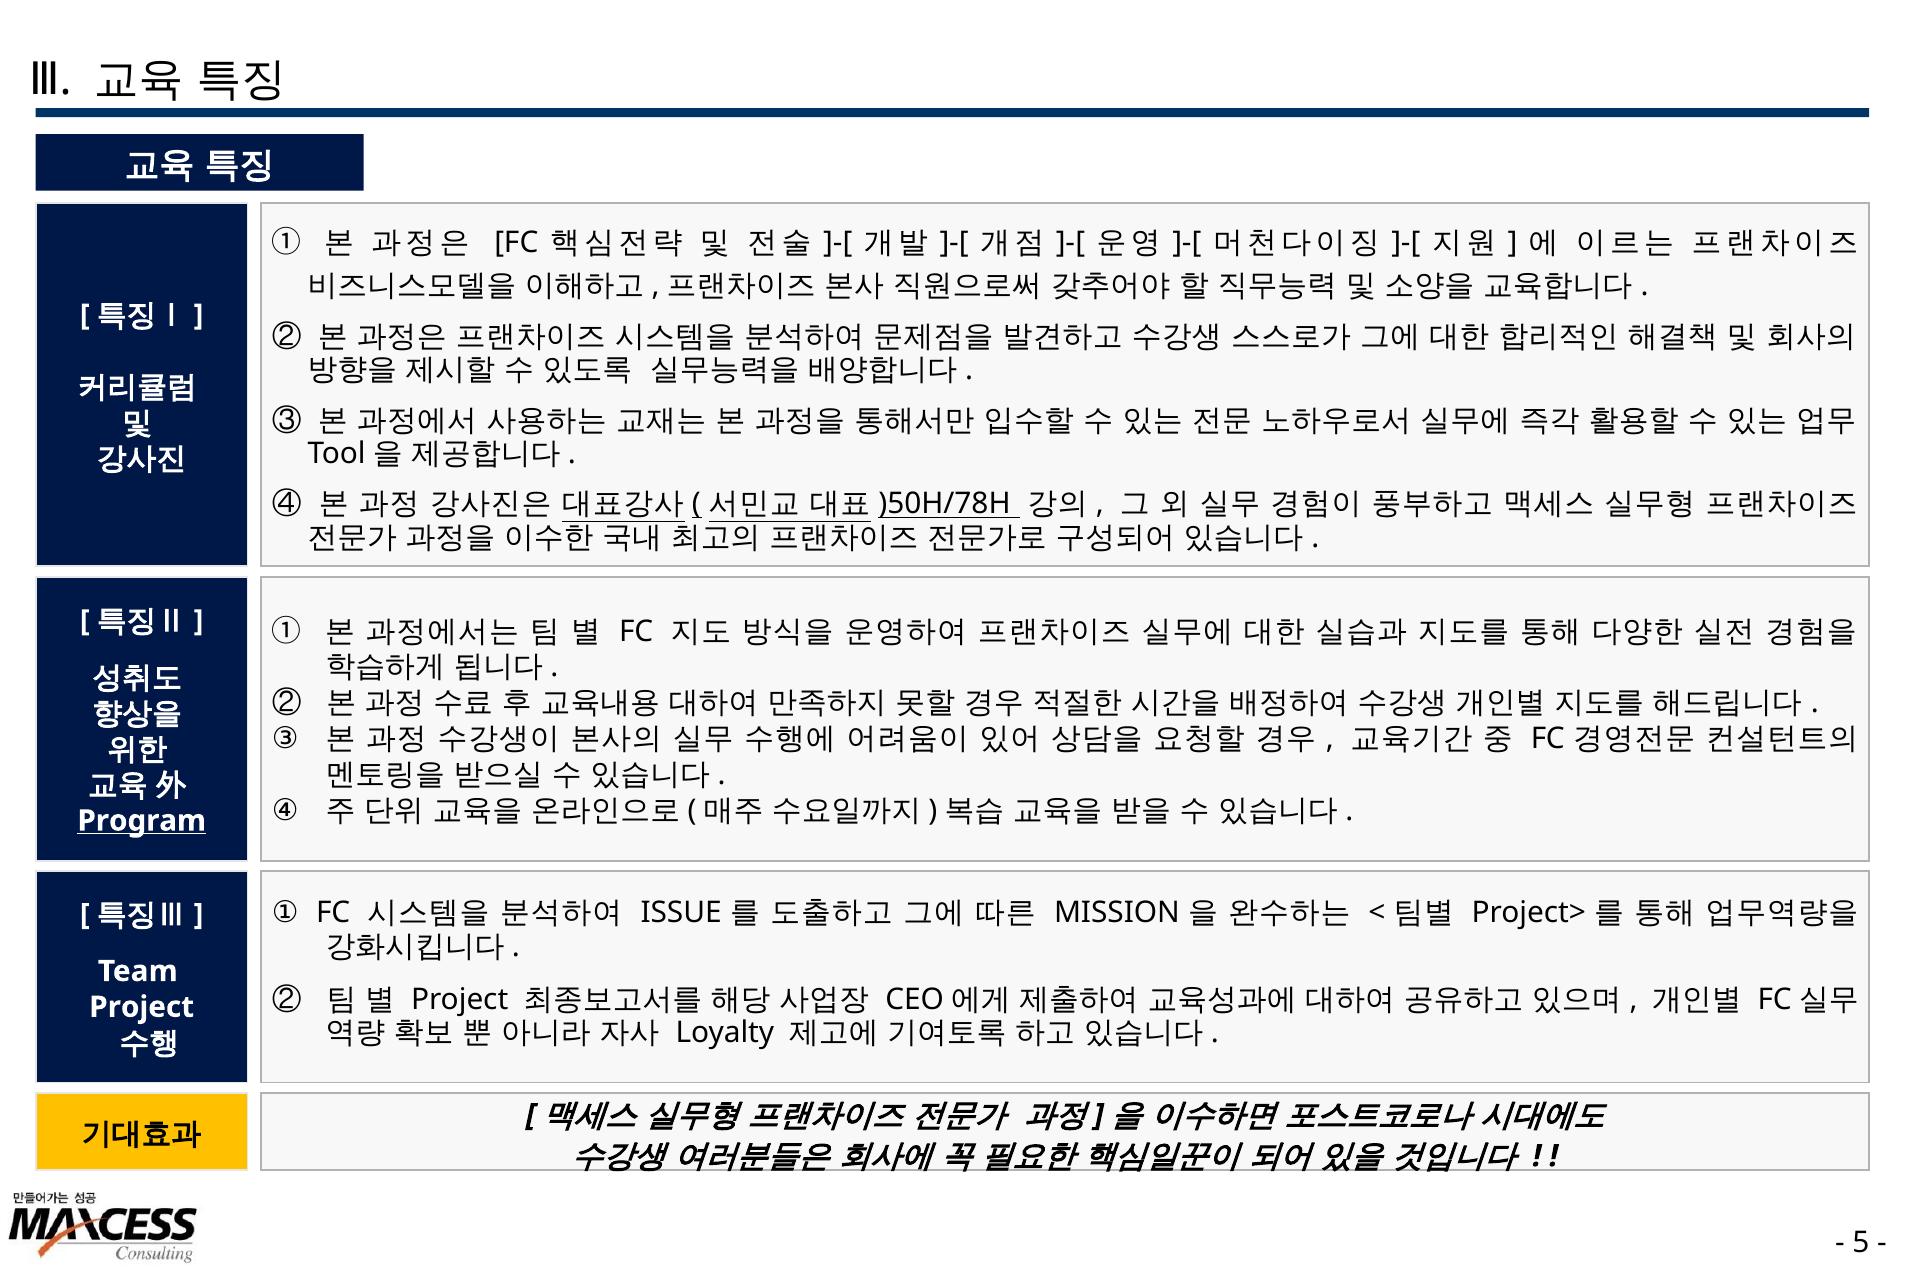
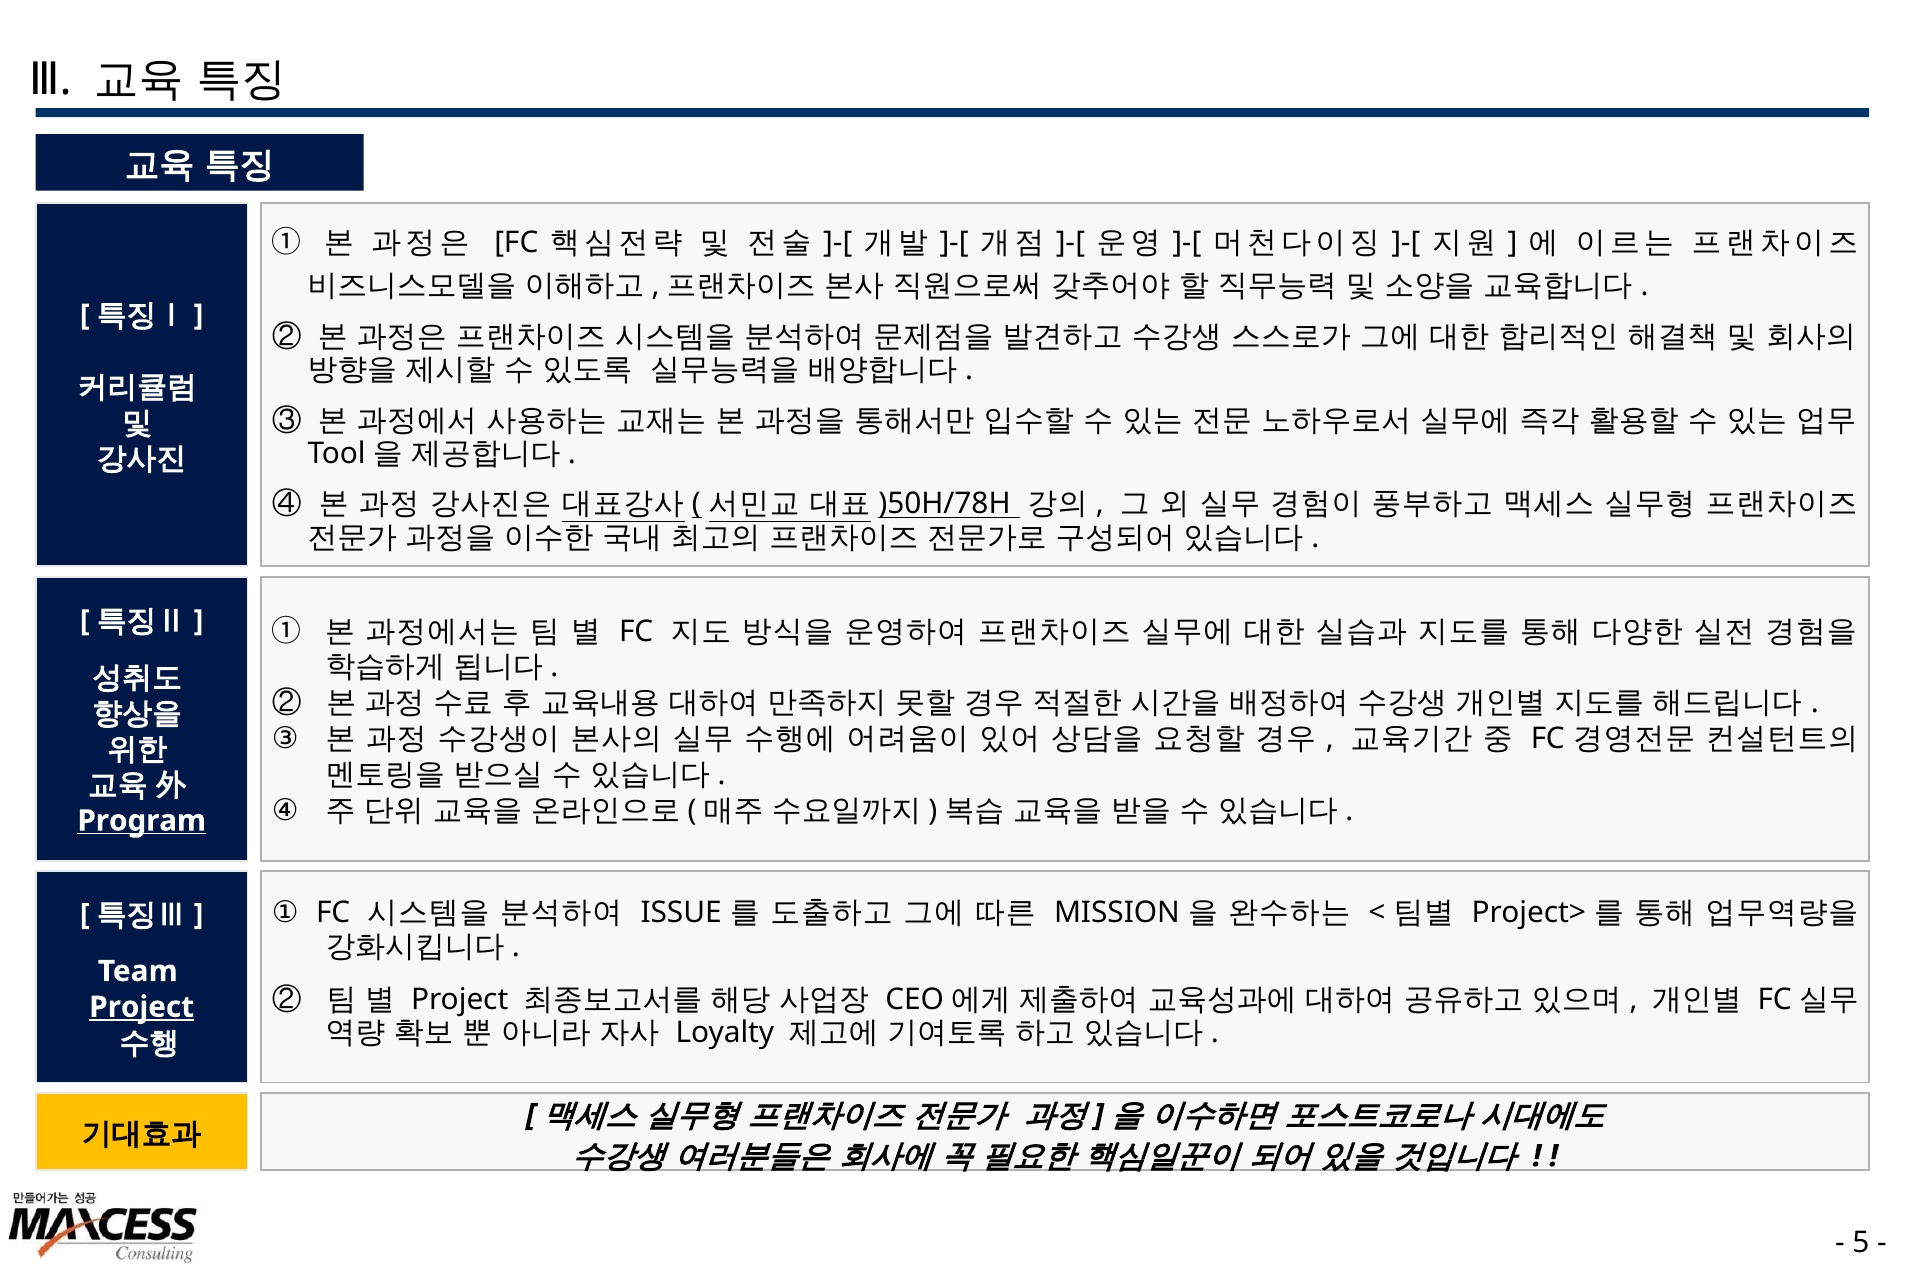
Project underline: none -> present (142, 1007)
